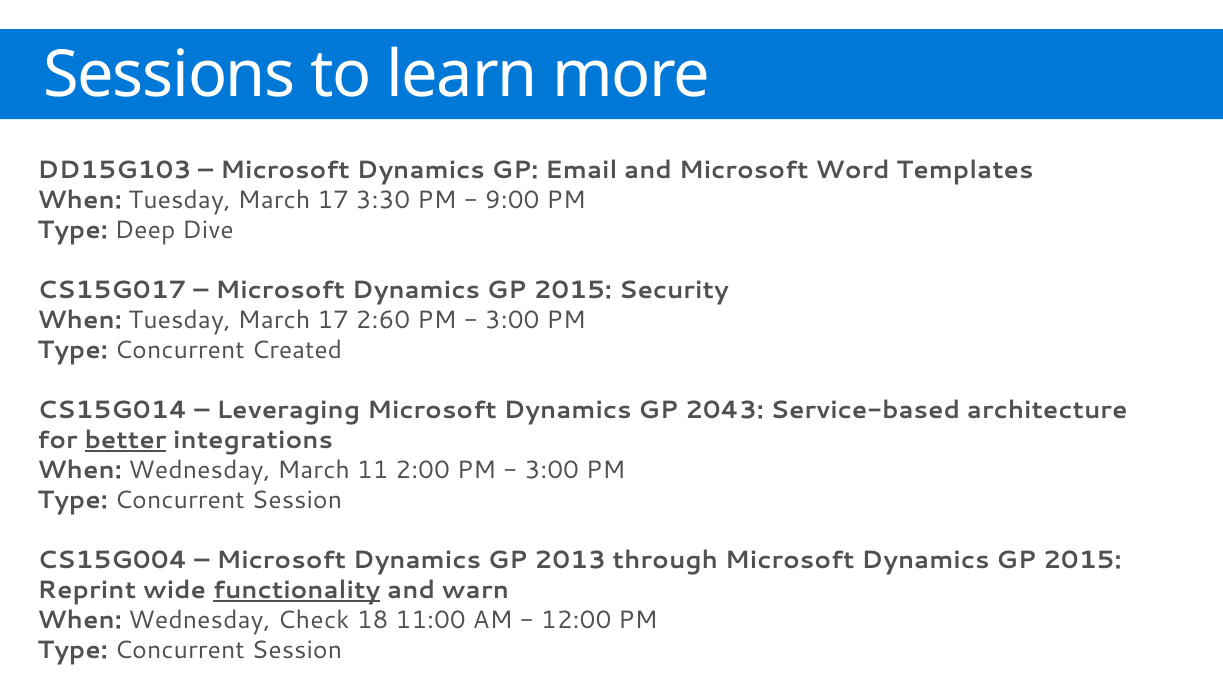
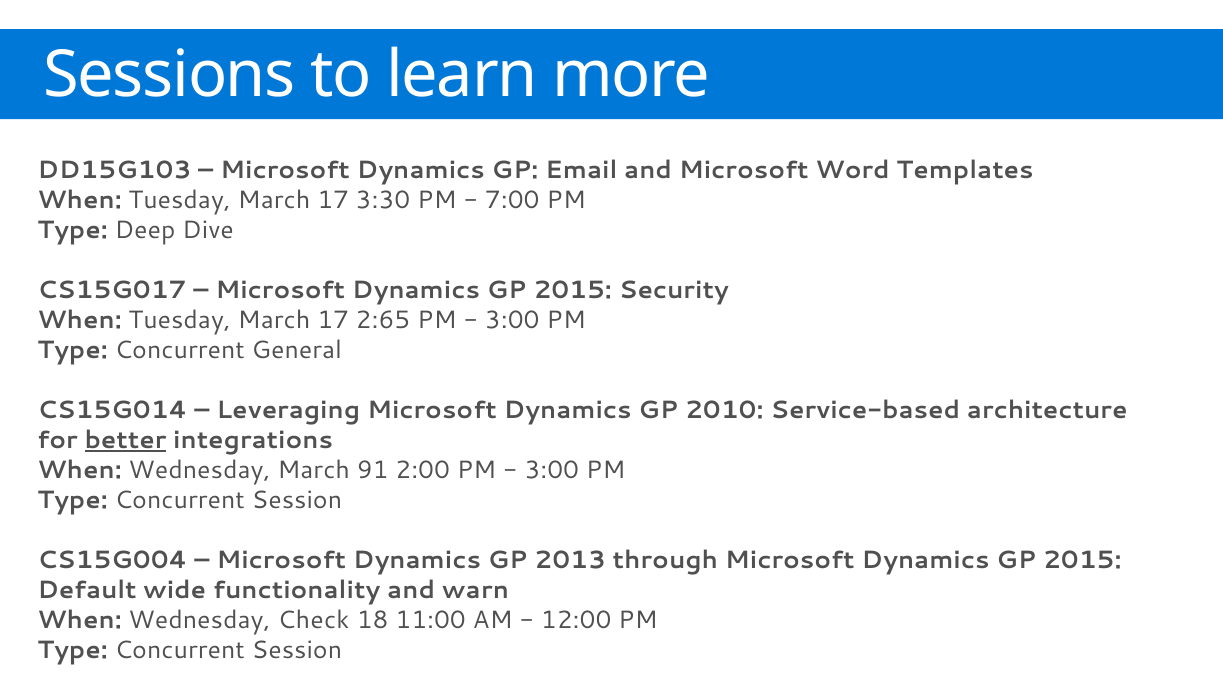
9:00: 9:00 -> 7:00 (512, 200)
2:60: 2:60 -> 2:65 (383, 320)
Created: Created -> General (297, 350)
2043: 2043 -> 2010 (724, 410)
11: 11 -> 91 (373, 470)
Reprint: Reprint -> Default (87, 590)
functionality underline: present -> none (297, 590)
